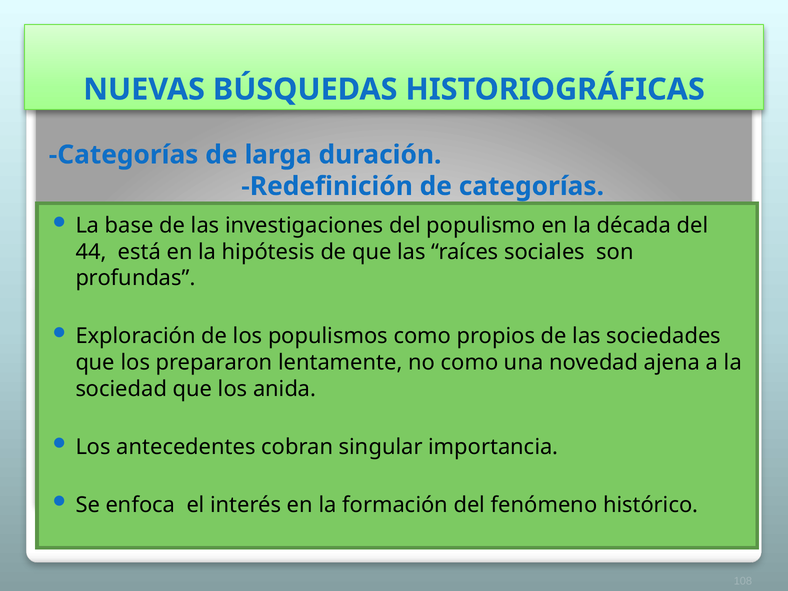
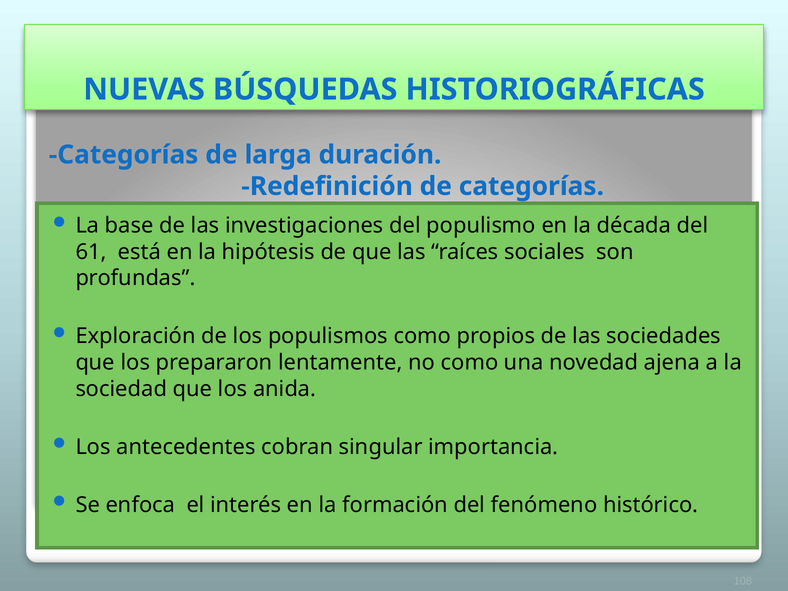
44: 44 -> 61 (91, 252)
